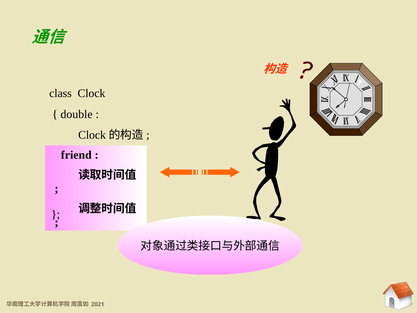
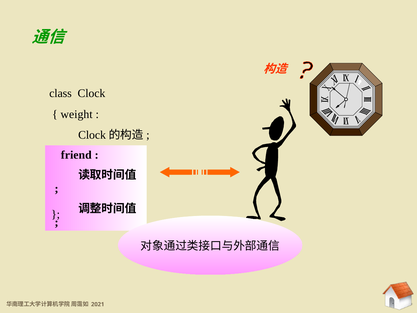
double: double -> weight (77, 114)
